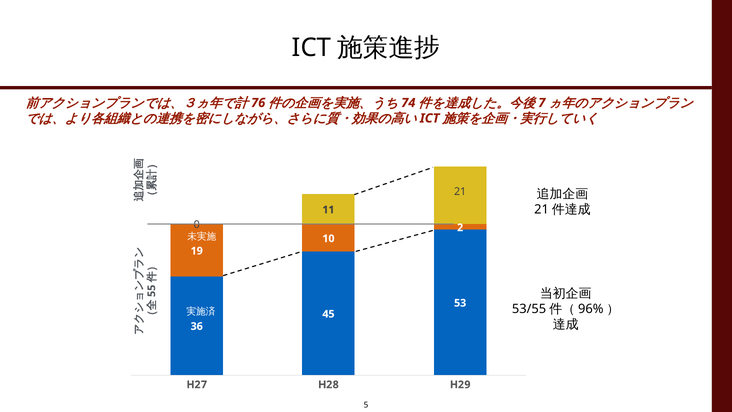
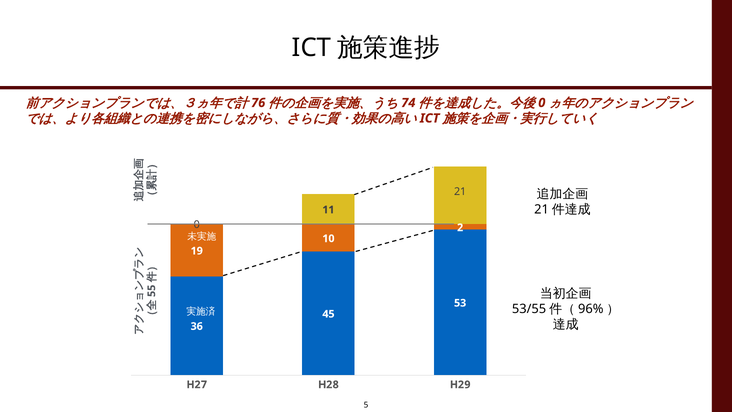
7: 7 -> 0 (542, 103)
